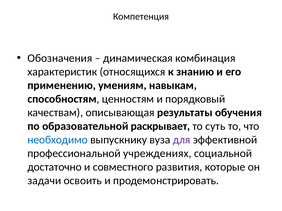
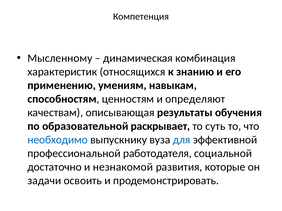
Обозначения: Обозначения -> Мысленному (60, 58)
порядковый: порядковый -> определяют (195, 99)
для colour: purple -> blue (182, 140)
учреждениях: учреждениях -> работодателя (157, 154)
совместного: совместного -> незнакомой (123, 167)
